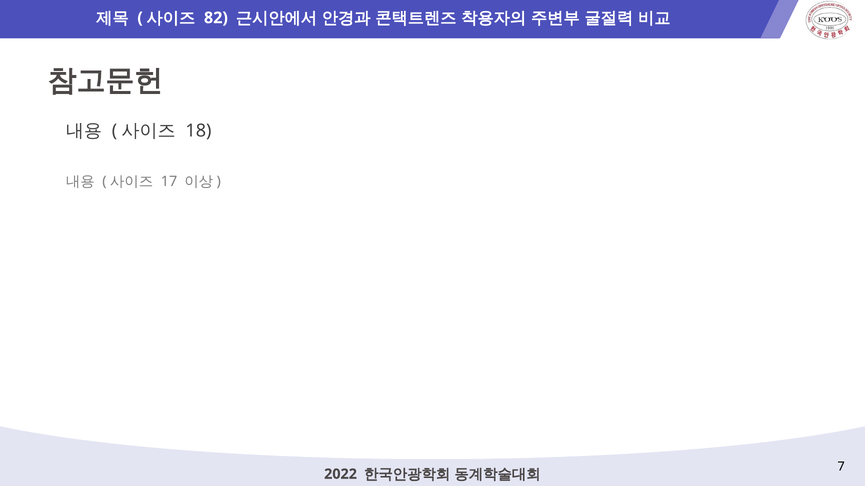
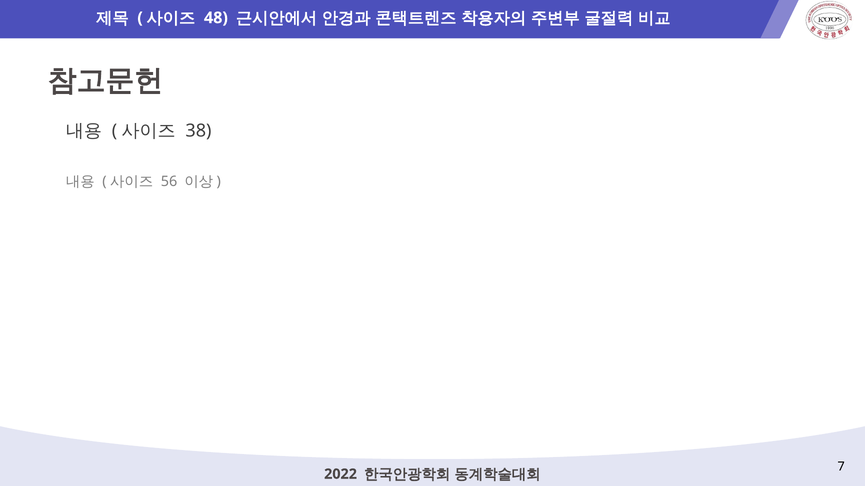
82: 82 -> 48 (216, 18)
18: 18 -> 38 (198, 131)
17: 17 -> 56 (169, 182)
